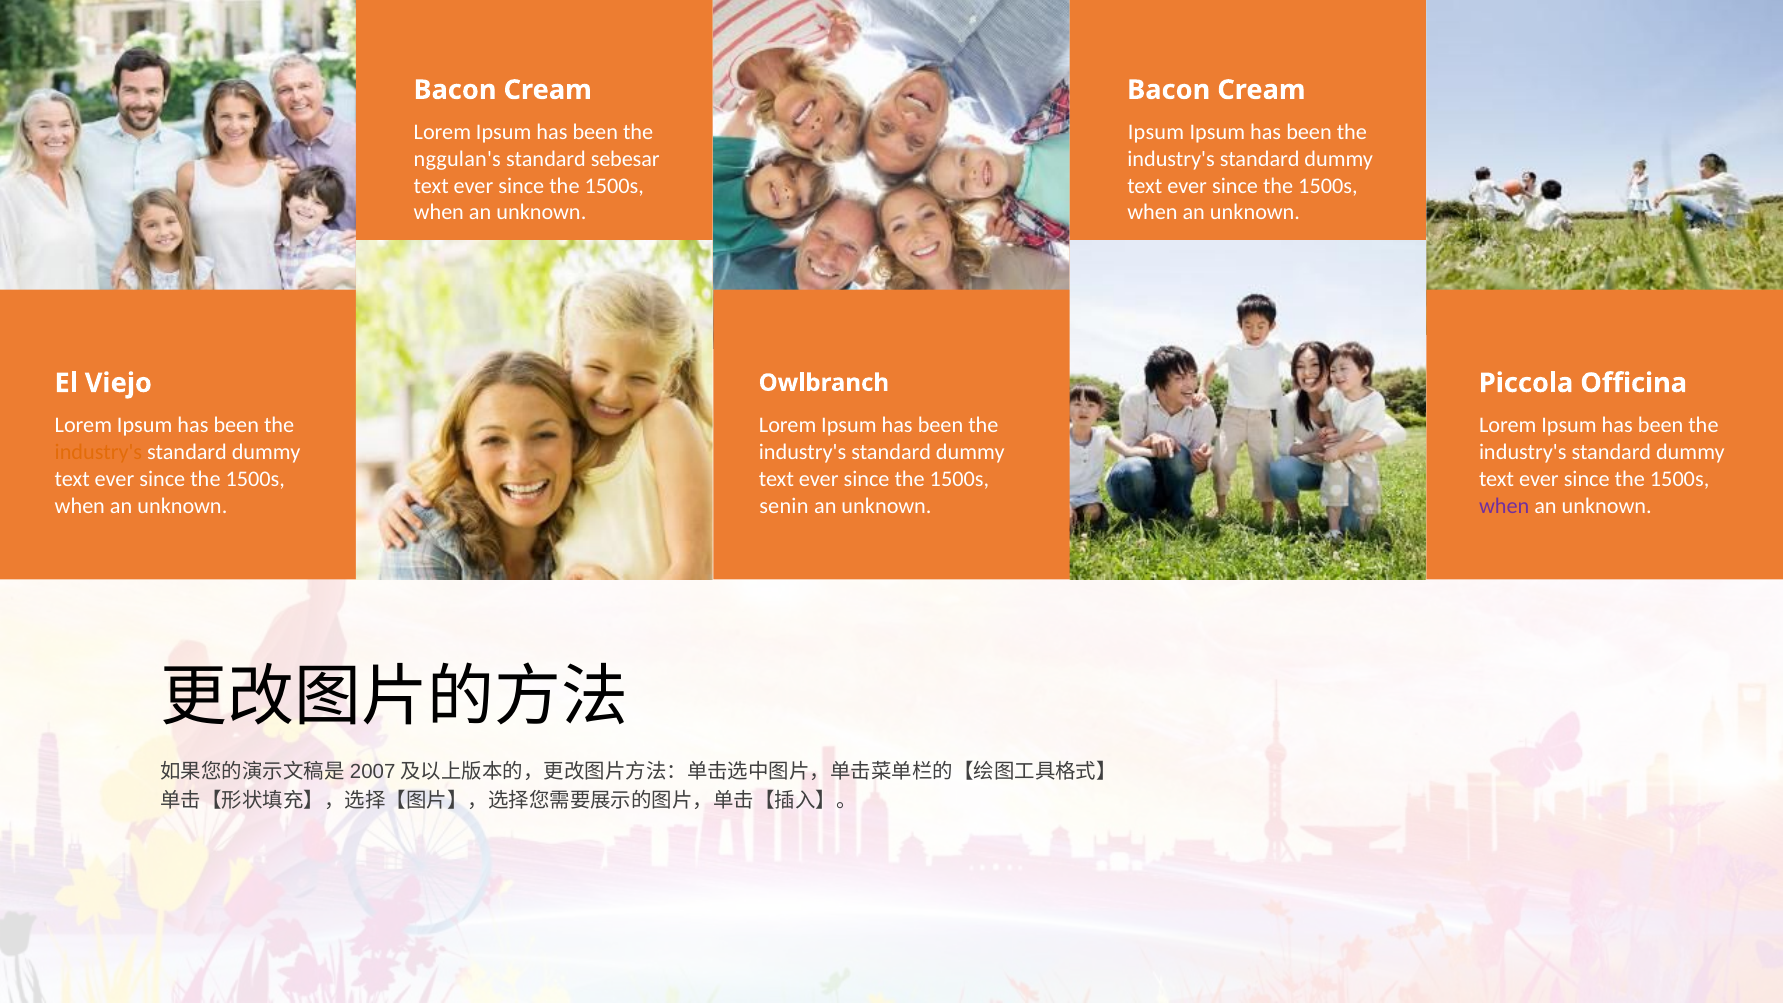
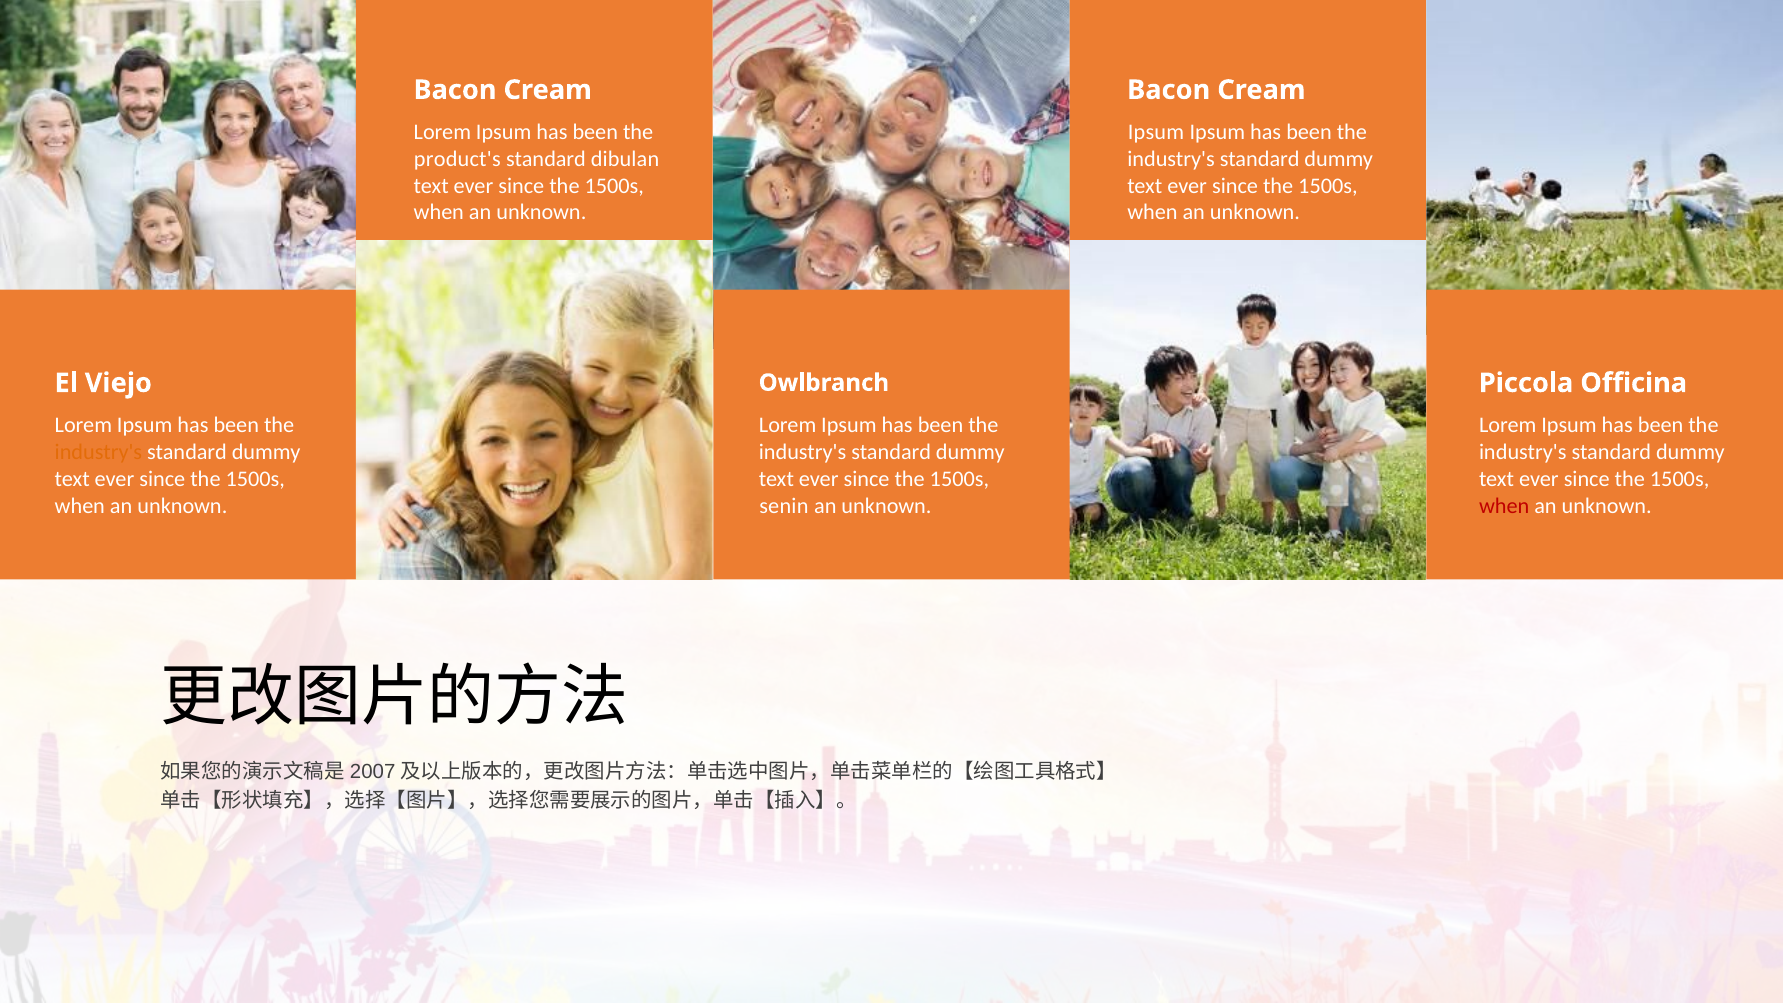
nggulan's: nggulan's -> product's (457, 159)
sebesar: sebesar -> dibulan (625, 159)
when colour: purple -> red (1504, 506)
